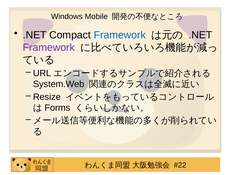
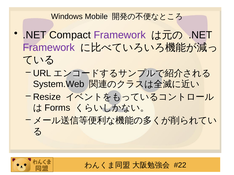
Framework colour: blue -> purple (120, 35)
